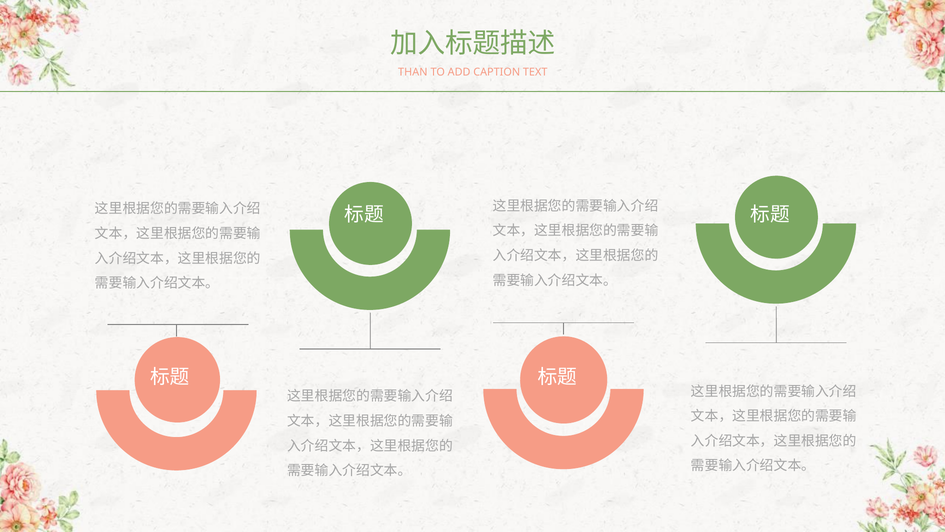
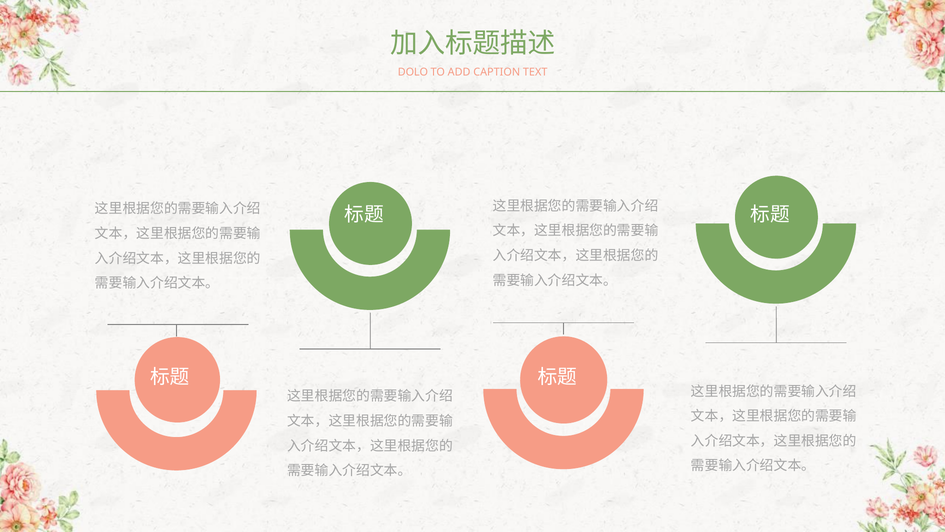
THAN: THAN -> DOLO (413, 72)
